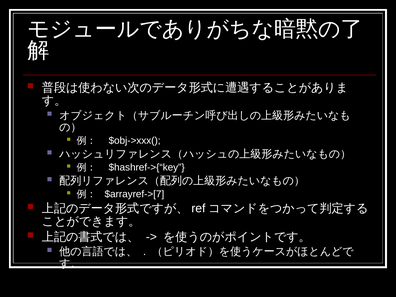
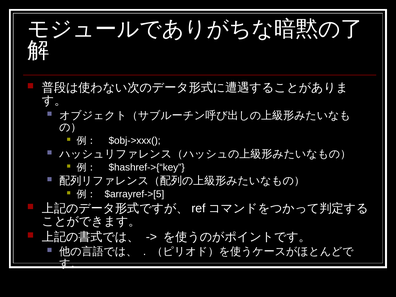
$arrayref->[7: $arrayref->[7 -> $arrayref->[5 (134, 194)
